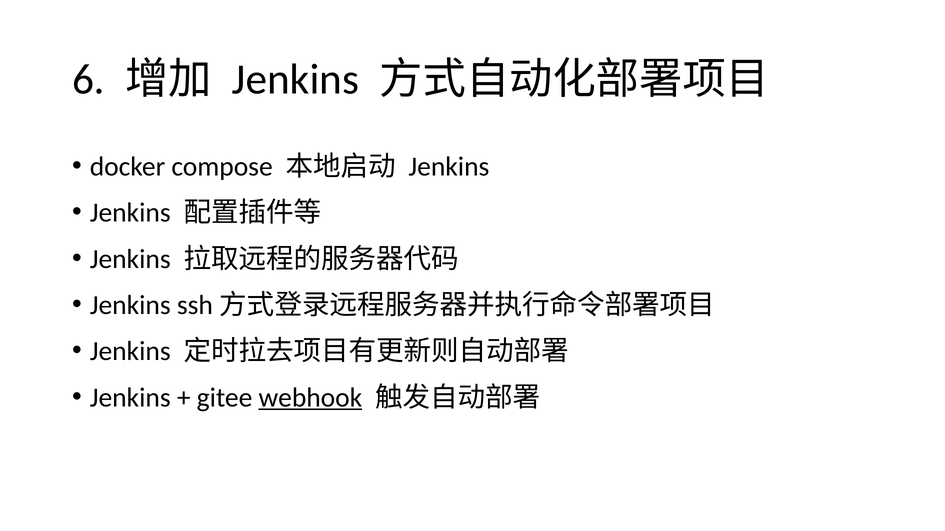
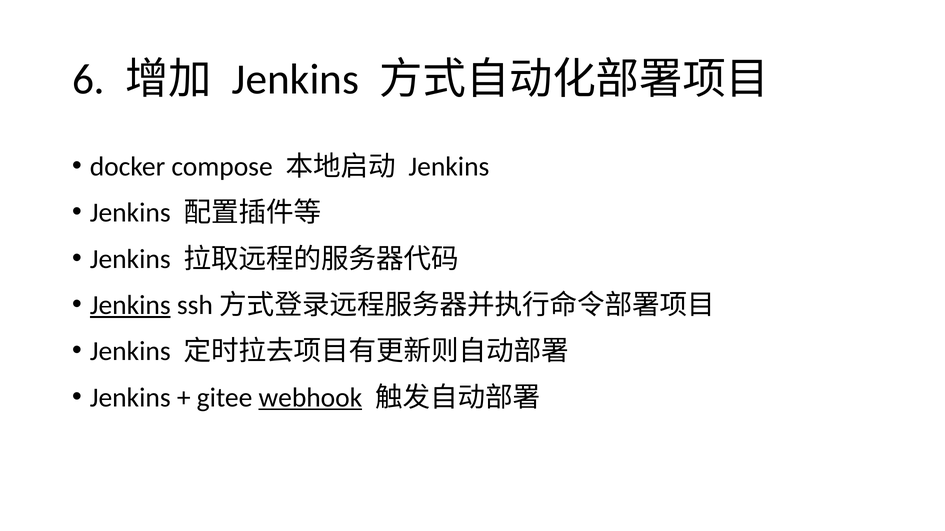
Jenkins underline: none -> present (130, 306)
